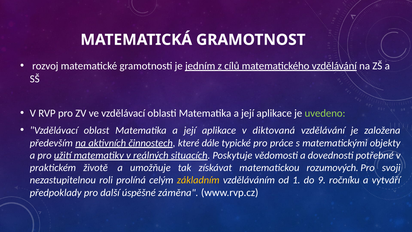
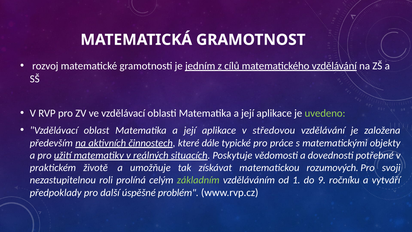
diktovaná: diktovaná -> středovou (274, 130)
základním colour: yellow -> light green (198, 180)
záměna: záměna -> problém (178, 193)
